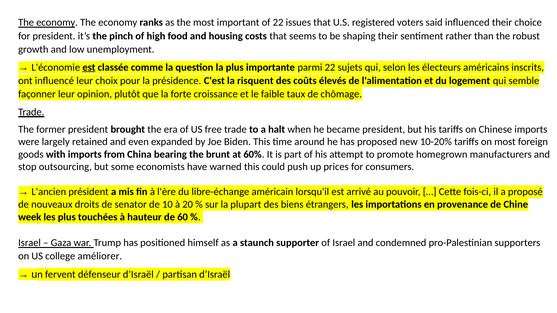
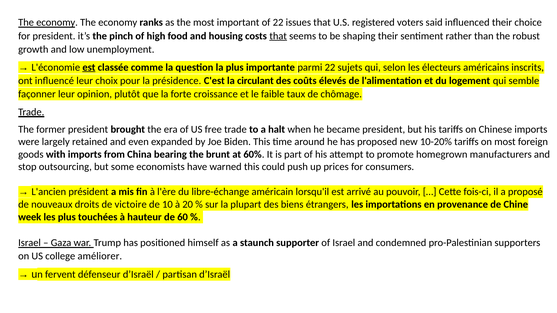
that underline: none -> present (278, 36)
risquent: risquent -> circulant (255, 81)
senator: senator -> victoire (131, 205)
